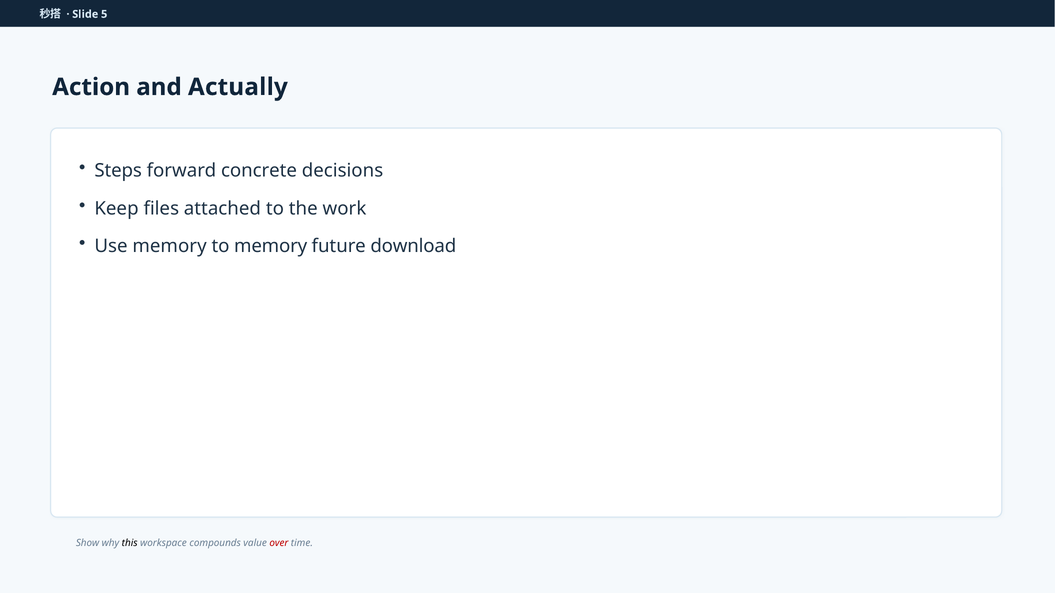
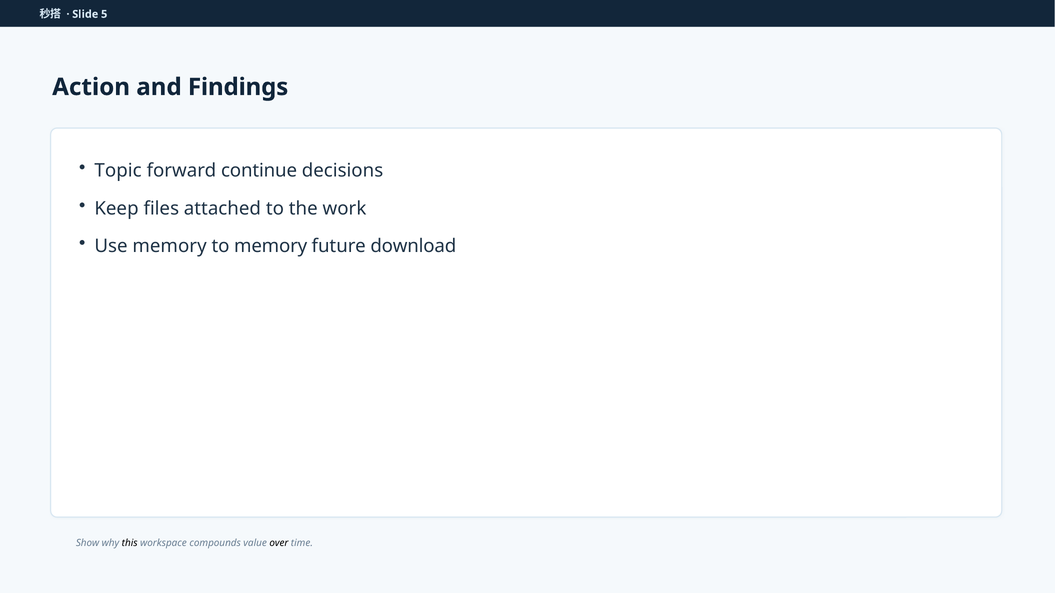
Actually: Actually -> Findings (238, 87)
Steps: Steps -> Topic (118, 171)
concrete: concrete -> continue (259, 171)
over colour: red -> black (279, 543)
